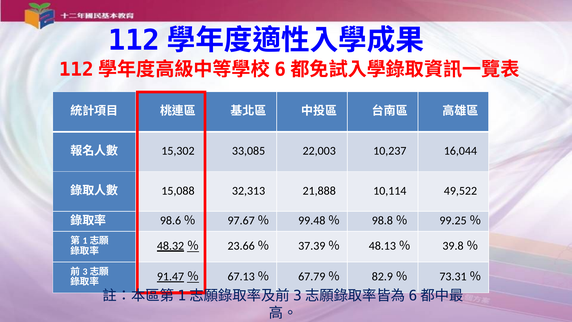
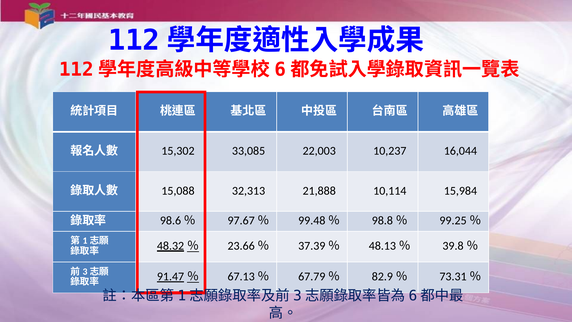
49,522: 49,522 -> 15,984 (460, 191)
